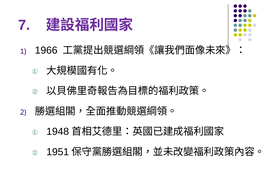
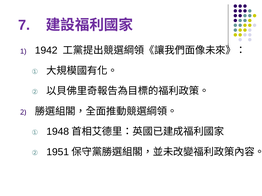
1966: 1966 -> 1942 (46, 51)
